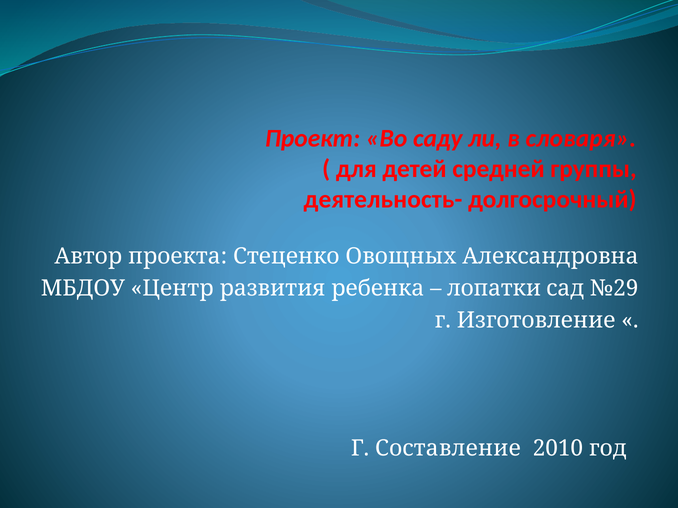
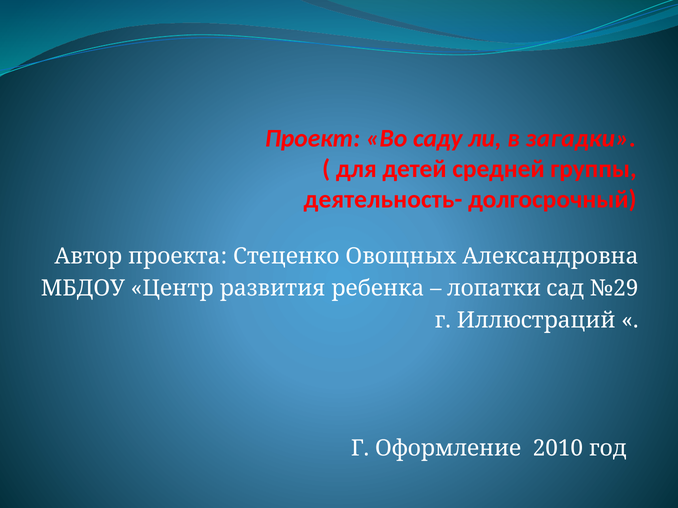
словаря: словаря -> загадки (581, 138)
Изготовление: Изготовление -> Иллюстраций (536, 321)
Составление: Составление -> Оформление (448, 449)
